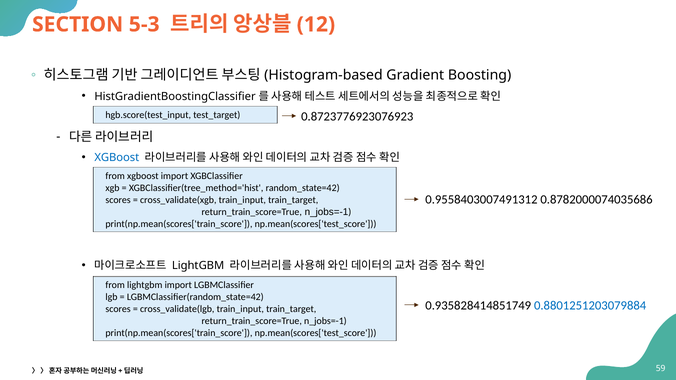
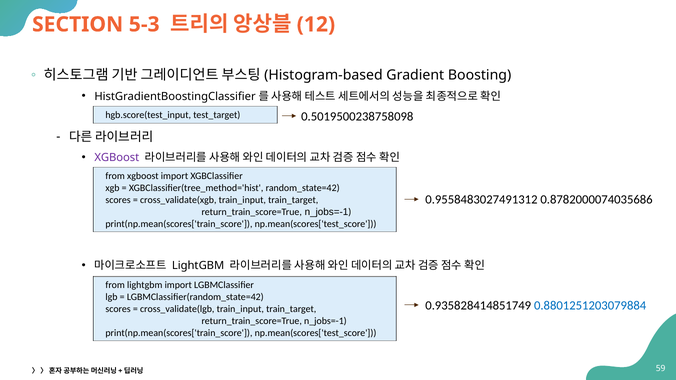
0.8723776923076923: 0.8723776923076923 -> 0.5019500238758098 (357, 117)
XGBoost colour: blue -> purple (117, 158)
0.9558403007491312: 0.9558403007491312 -> 0.9558483027491312 (481, 200)
